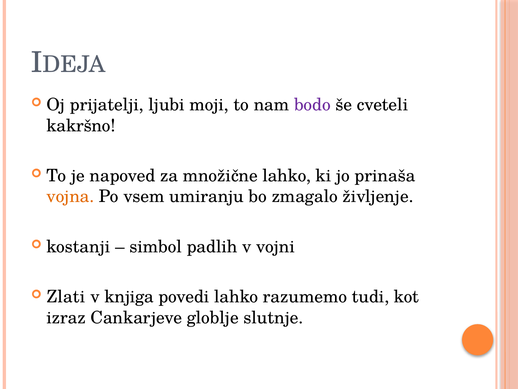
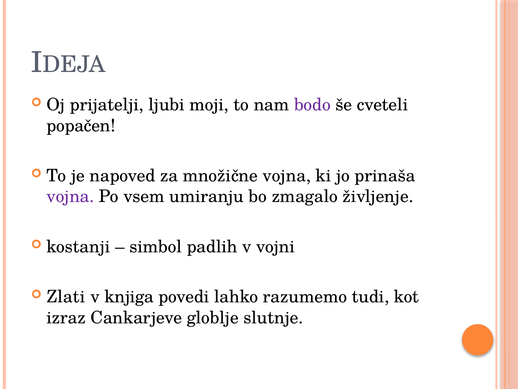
kakršno: kakršno -> popačen (81, 126)
množične lahko: lahko -> vojna (287, 176)
vojna colour: orange -> purple (70, 196)
